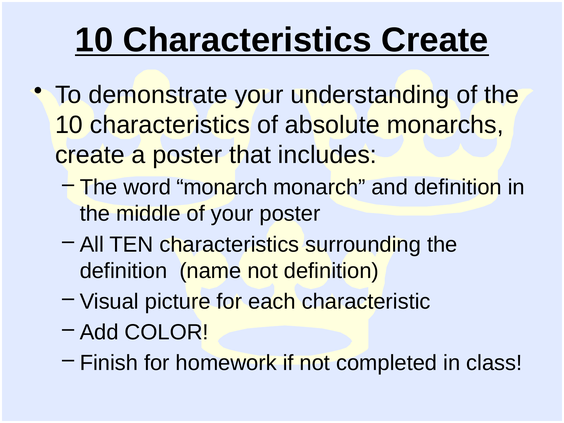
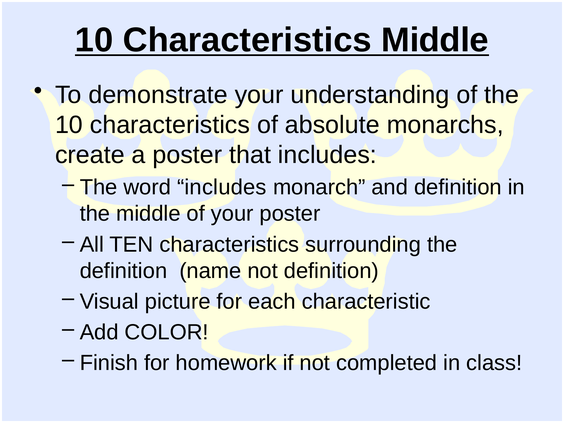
Characteristics Create: Create -> Middle (435, 40)
word monarch: monarch -> includes (222, 187)
